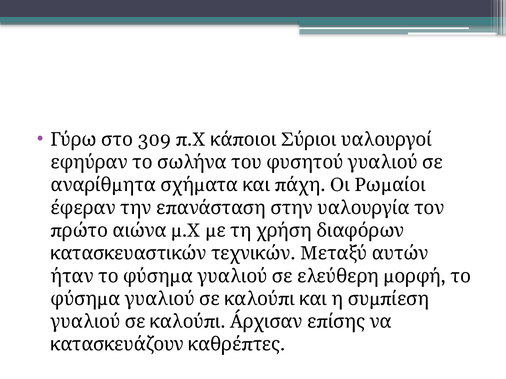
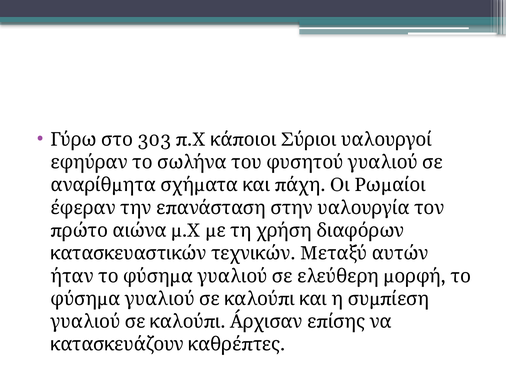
309: 309 -> 303 (154, 140)
